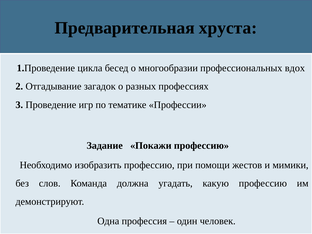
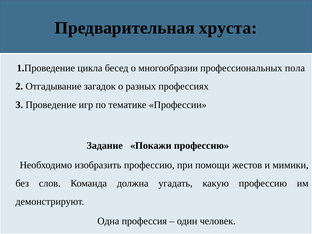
вдох: вдох -> пола (295, 68)
